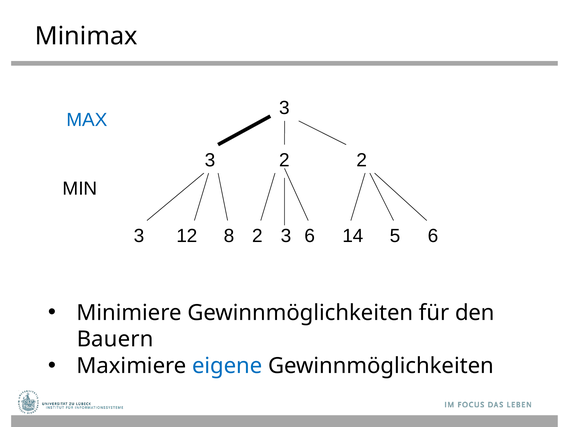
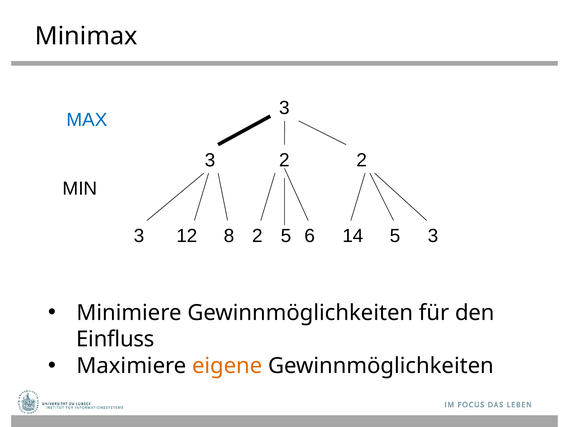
12 3: 3 -> 5 (286, 236)
14 6: 6 -> 3 (433, 236)
Bauern: Bauern -> Einfluss (115, 339)
eigene colour: blue -> orange (227, 366)
